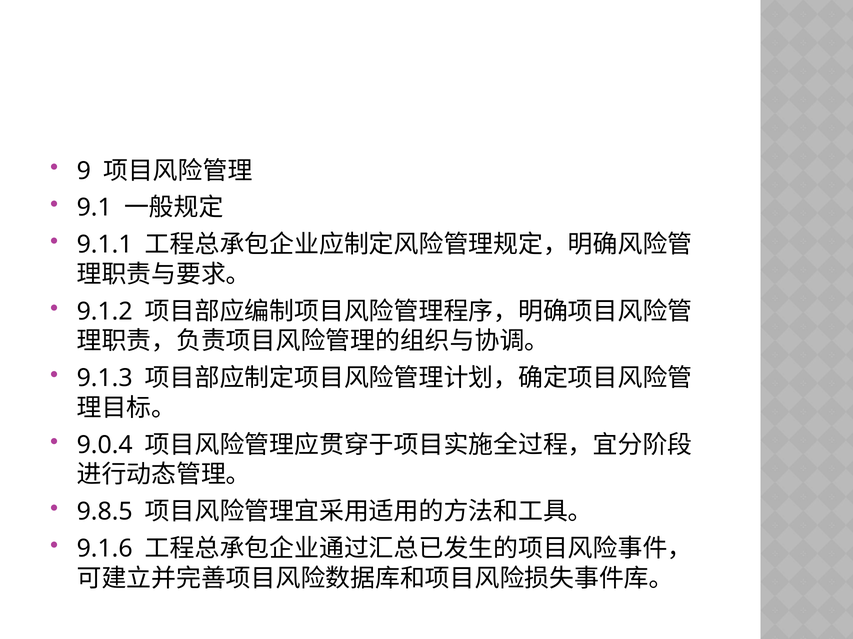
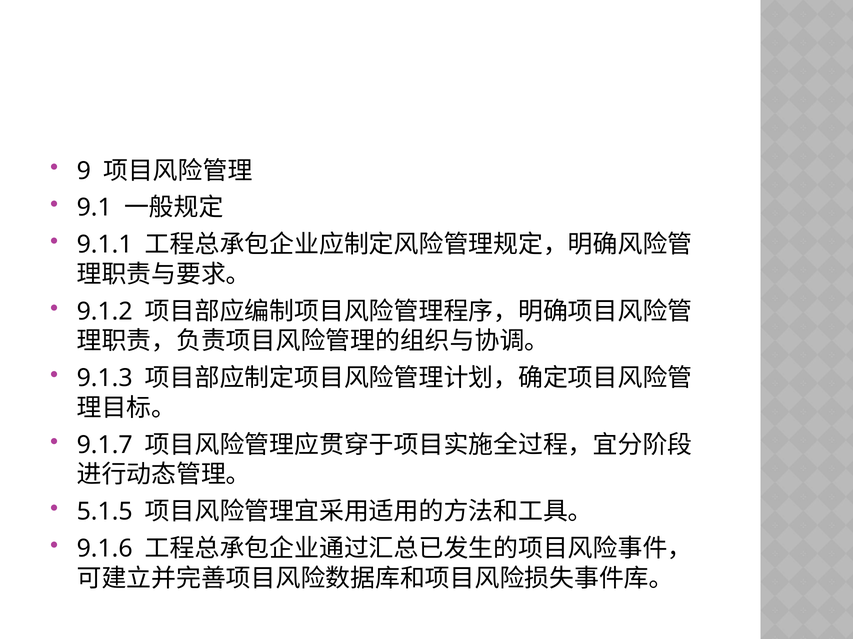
9.0.4: 9.0.4 -> 9.1.7 (105, 445)
9.8.5: 9.8.5 -> 5.1.5 (105, 512)
